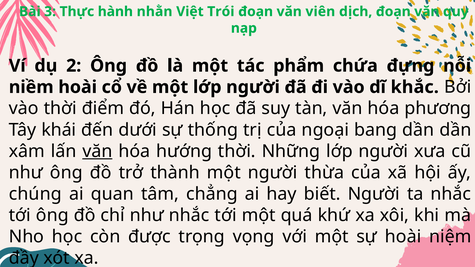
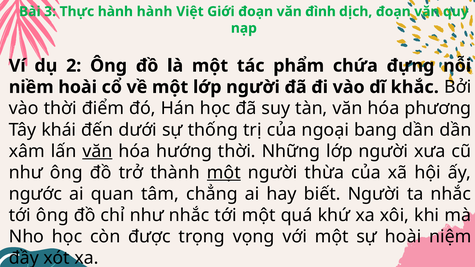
hành nhằn: nhằn -> hành (155, 12)
Trói: Trói -> Giới (221, 12)
viên: viên -> đình (320, 12)
một underline: none -> present (224, 173)
chúng: chúng -> ngước (35, 194)
